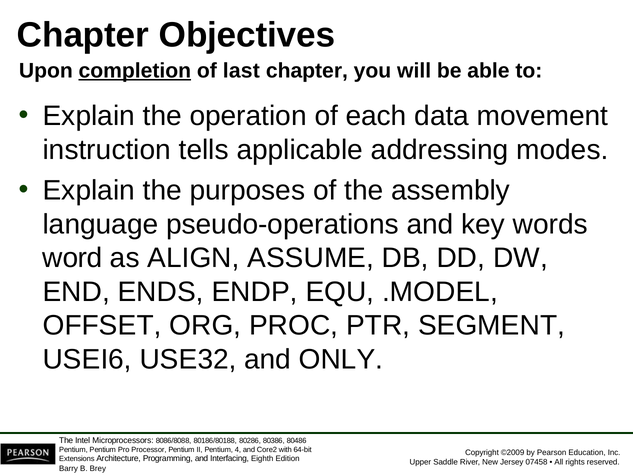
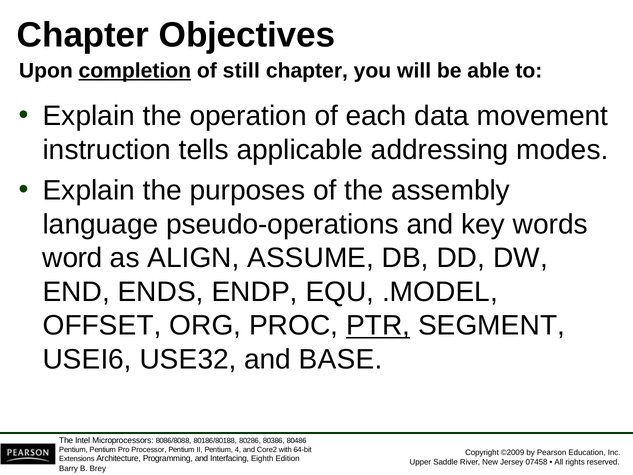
last: last -> still (241, 71)
PTR underline: none -> present (378, 325)
ONLY: ONLY -> BASE (341, 359)
